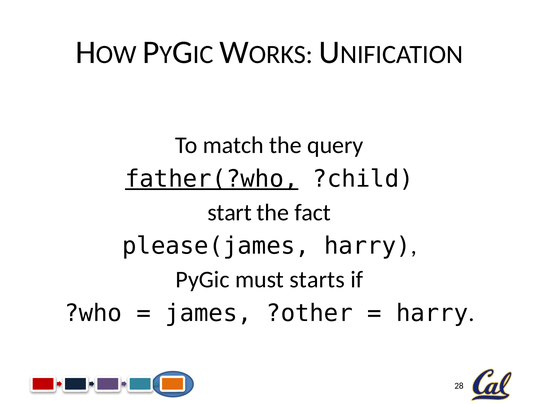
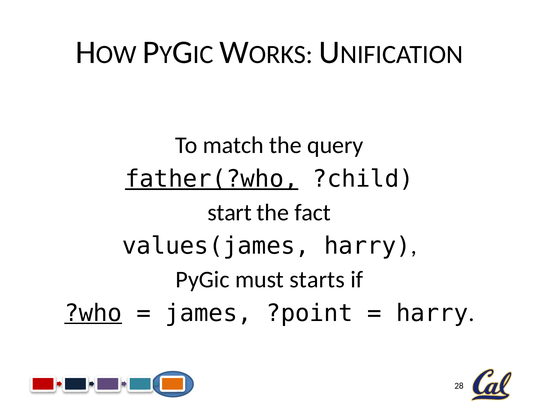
please(james: please(james -> values(james (216, 246)
?who underline: none -> present (93, 313)
?other: ?other -> ?point (310, 313)
